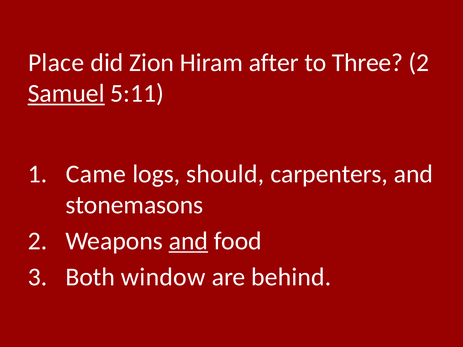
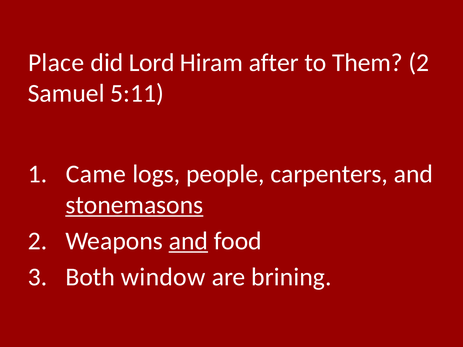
Zion: Zion -> Lord (152, 63)
Three: Three -> Them (367, 63)
Samuel underline: present -> none (66, 93)
should: should -> people (225, 174)
stonemasons underline: none -> present (134, 205)
behind: behind -> brining (291, 277)
